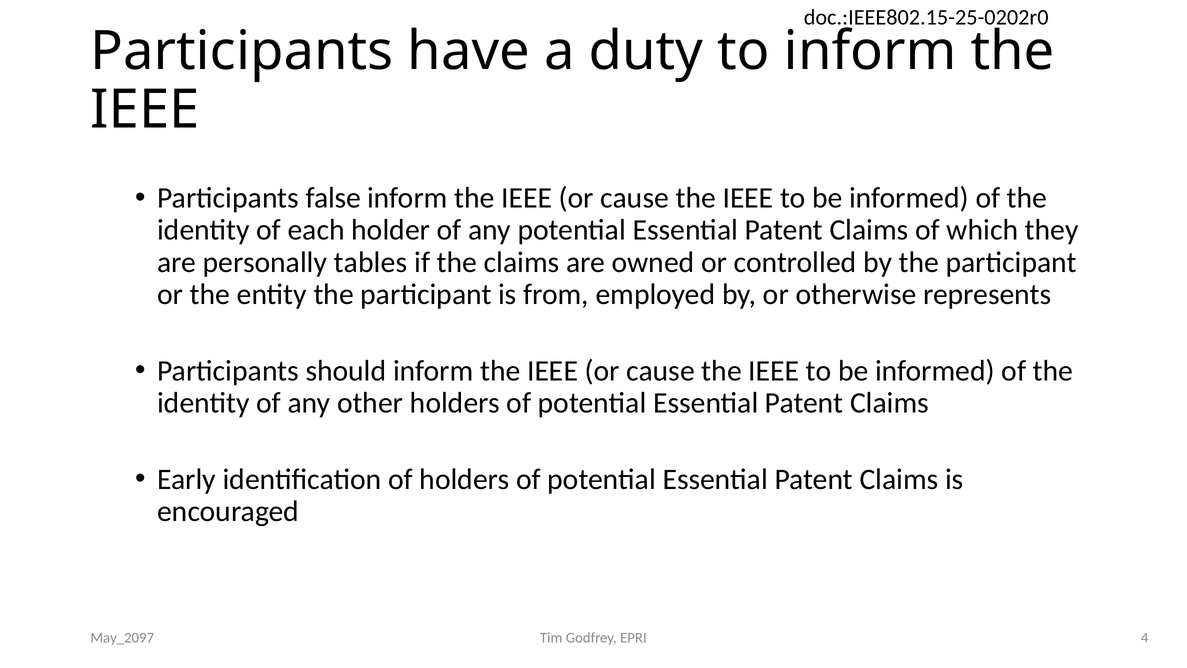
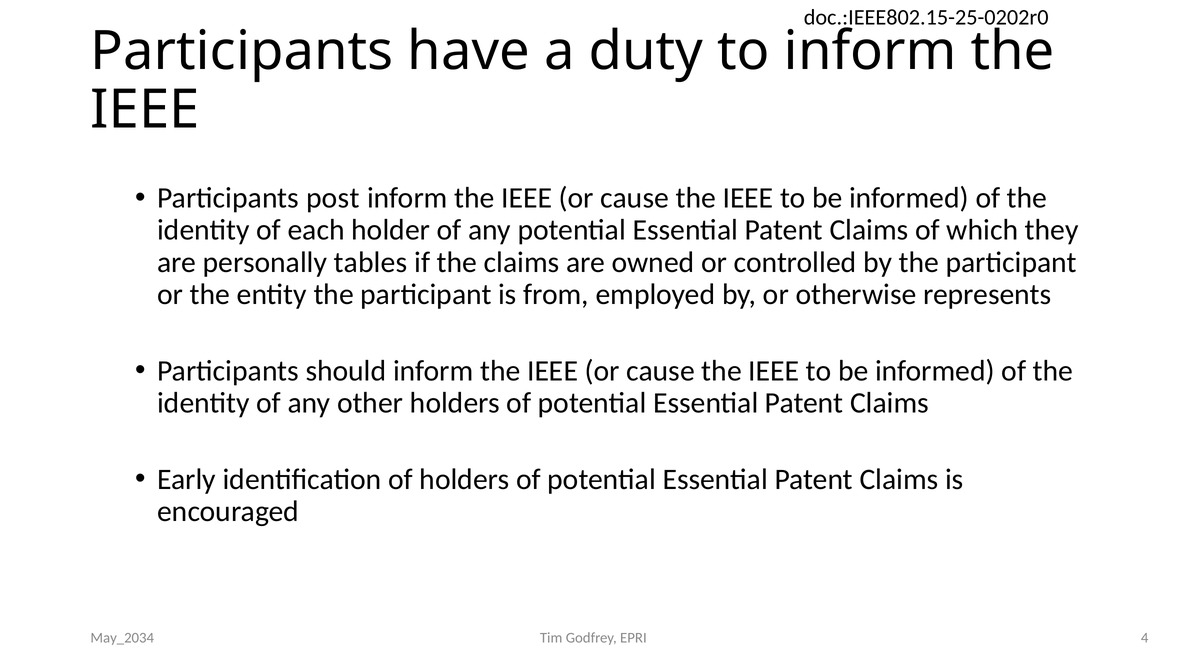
false: false -> post (333, 198)
May_2097: May_2097 -> May_2034 (122, 638)
